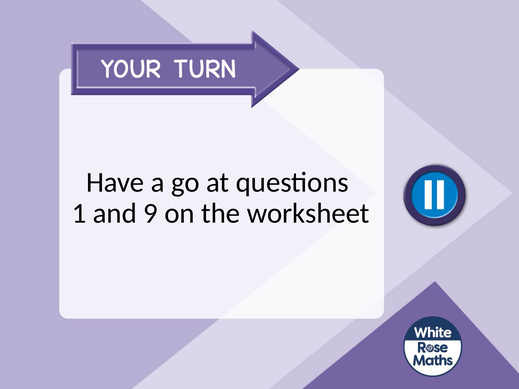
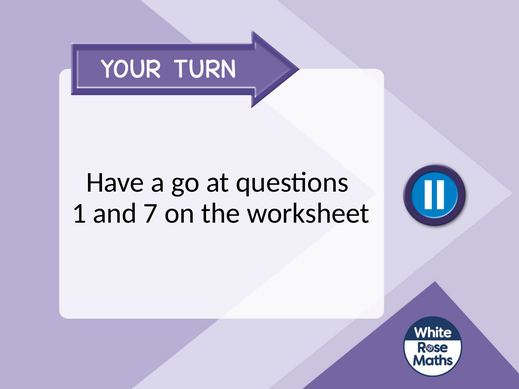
9: 9 -> 7 (151, 214)
